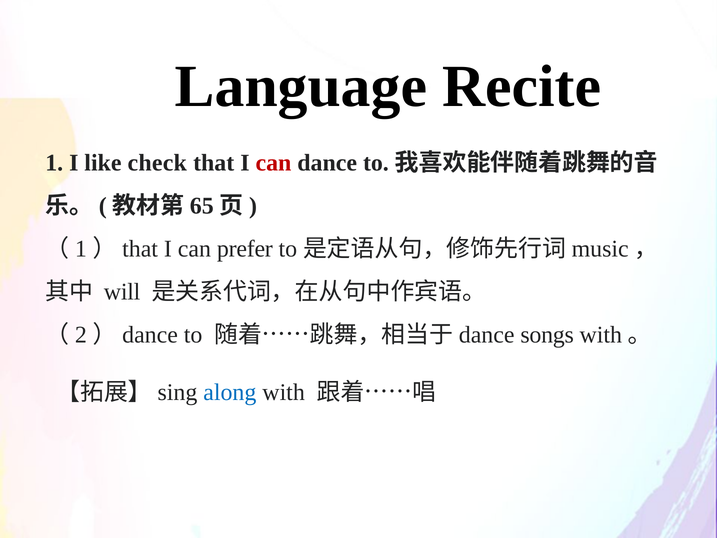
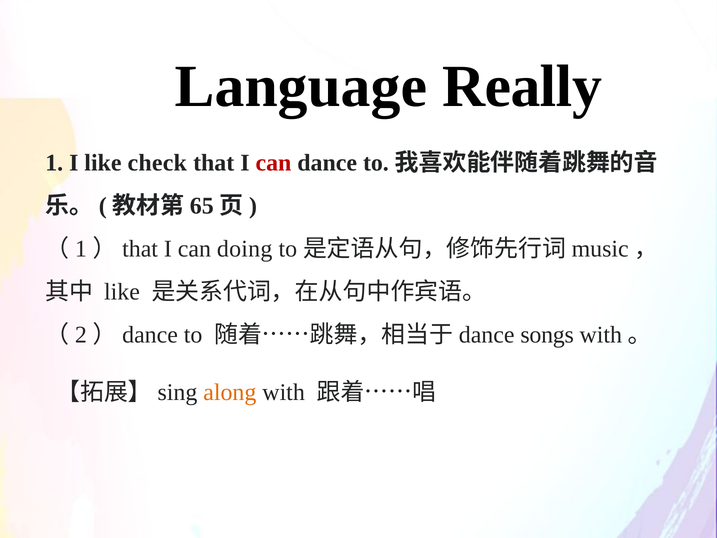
Recite: Recite -> Really (522, 87)
prefer: prefer -> doing (245, 249)
will: will -> like (122, 292)
along colour: blue -> orange (230, 392)
